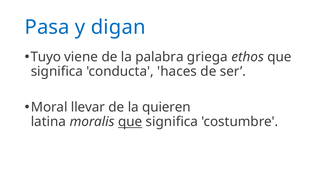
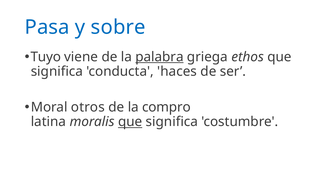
digan: digan -> sobre (118, 27)
palabra underline: none -> present (160, 57)
llevar: llevar -> otros (88, 107)
quieren: quieren -> compro (166, 107)
